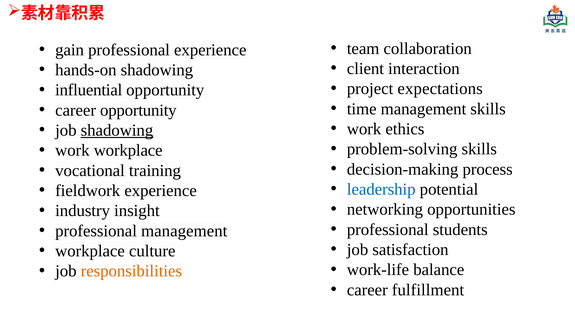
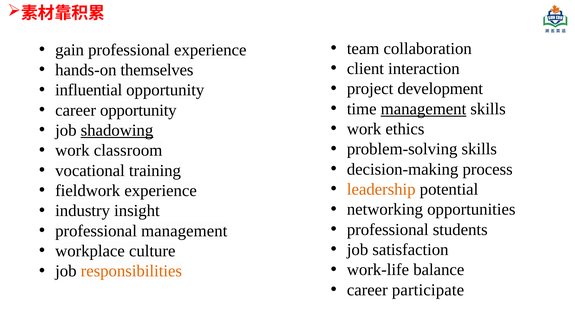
hands-on shadowing: shadowing -> themselves (157, 70)
expectations: expectations -> development (440, 89)
management underline: none -> present (424, 109)
work workplace: workplace -> classroom (128, 151)
leadership colour: blue -> orange (381, 190)
fulfillment: fulfillment -> participate (428, 290)
